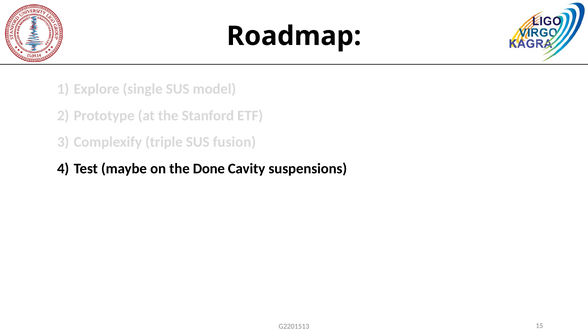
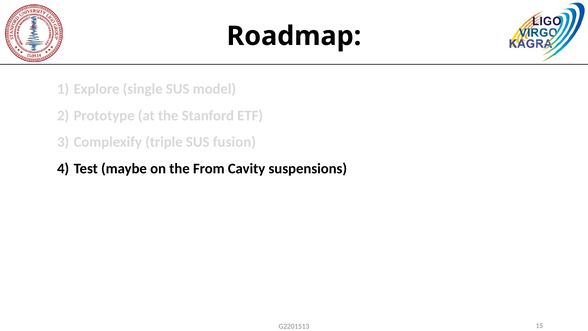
Done: Done -> From (209, 168)
